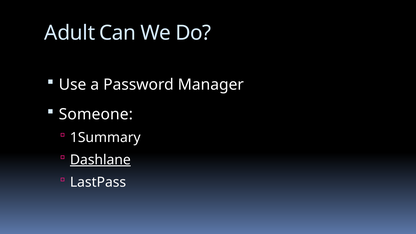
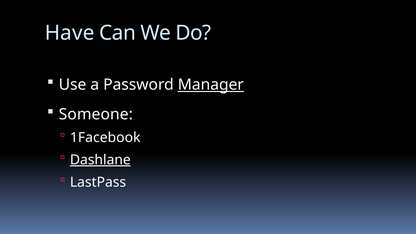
Adult: Adult -> Have (70, 33)
Manager underline: none -> present (211, 85)
1Summary: 1Summary -> 1Facebook (105, 138)
